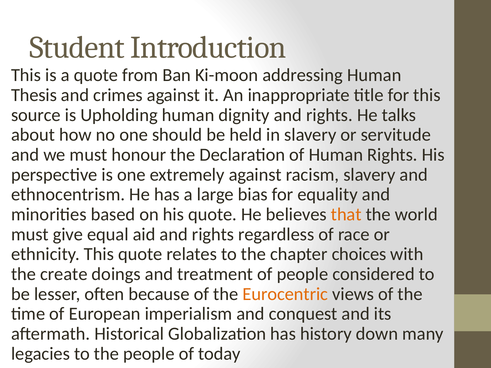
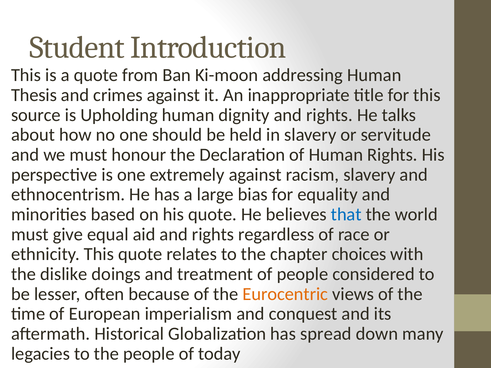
that colour: orange -> blue (346, 215)
create: create -> dislike (64, 274)
history: history -> spread (326, 334)
